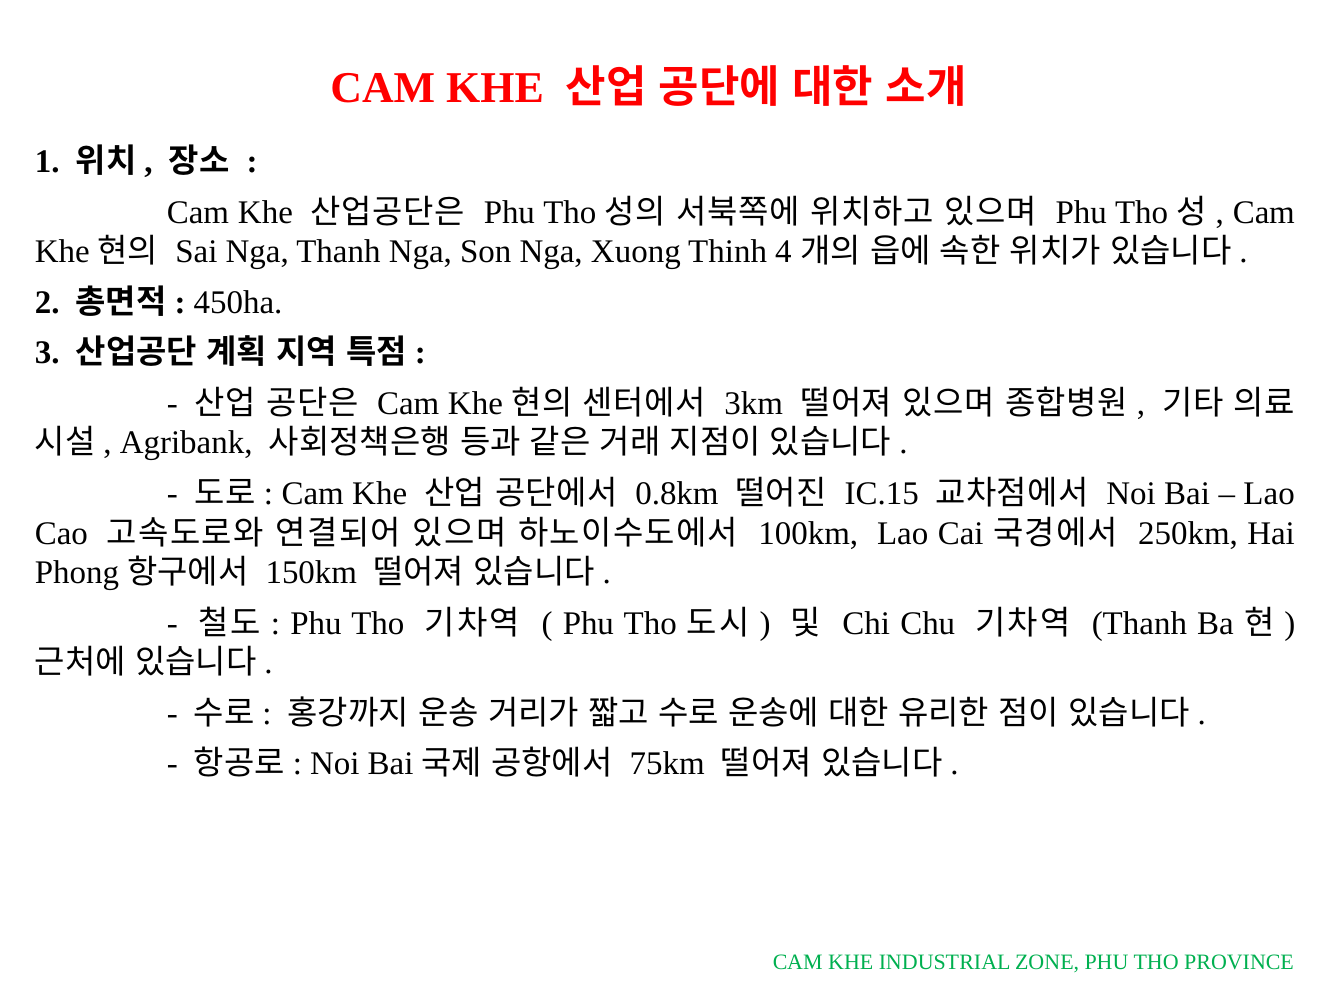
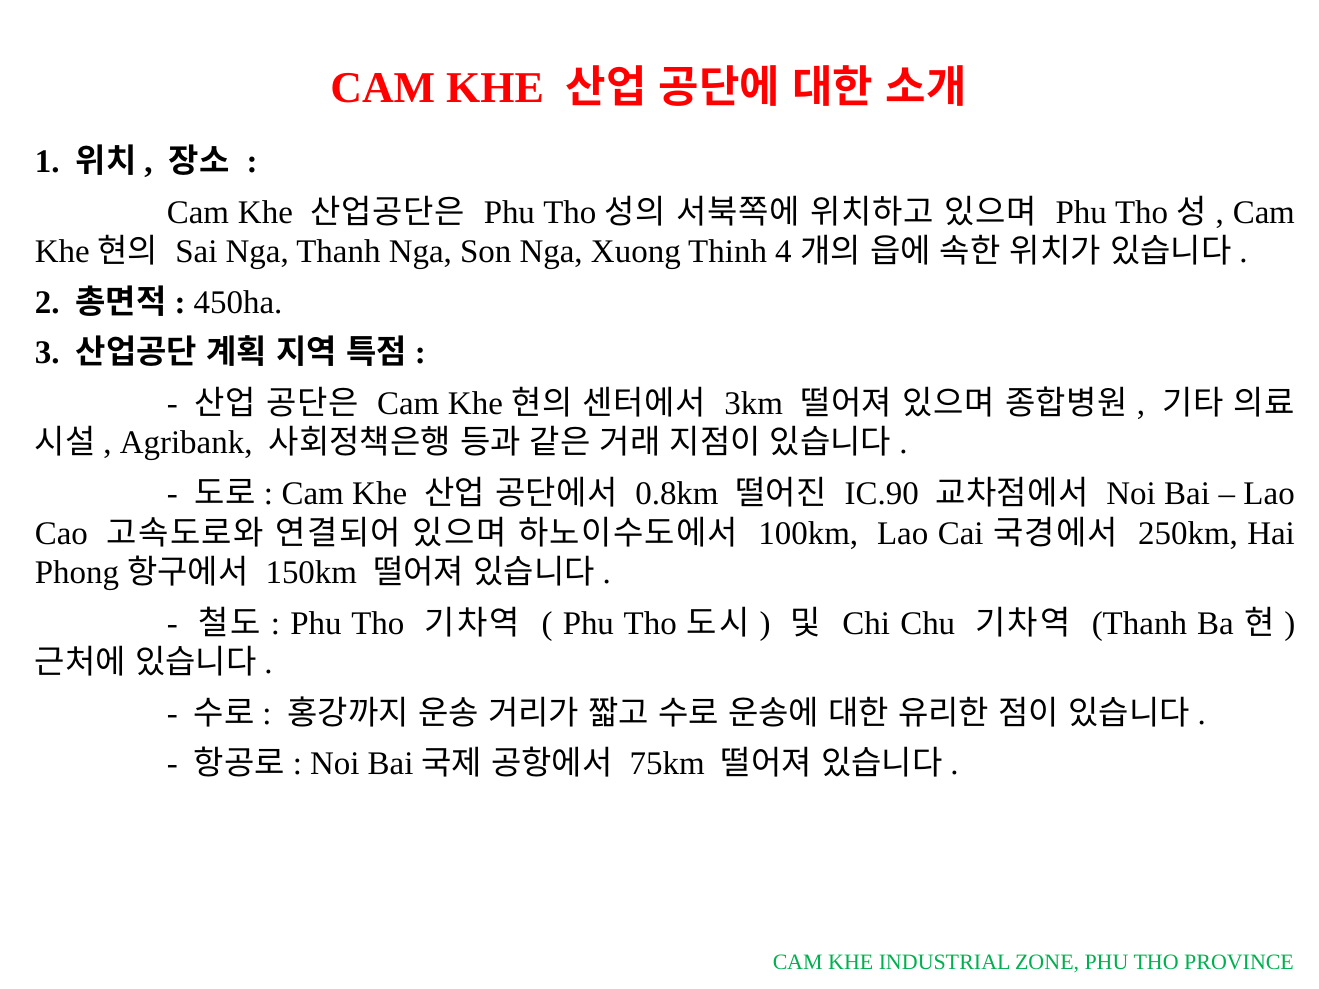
IC.15: IC.15 -> IC.90 (882, 494)
